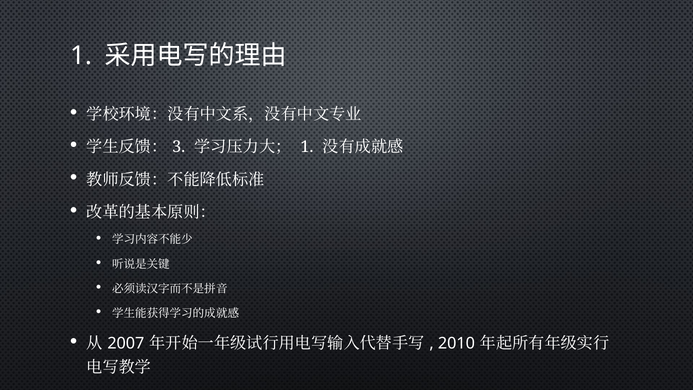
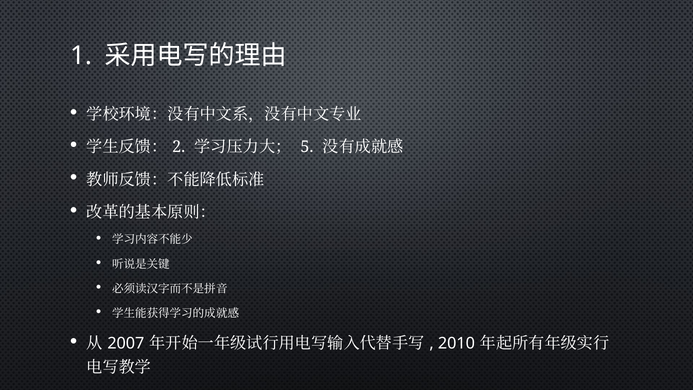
3: 3 -> 2 (179, 147)
1: 1 -> 5 (307, 147)
